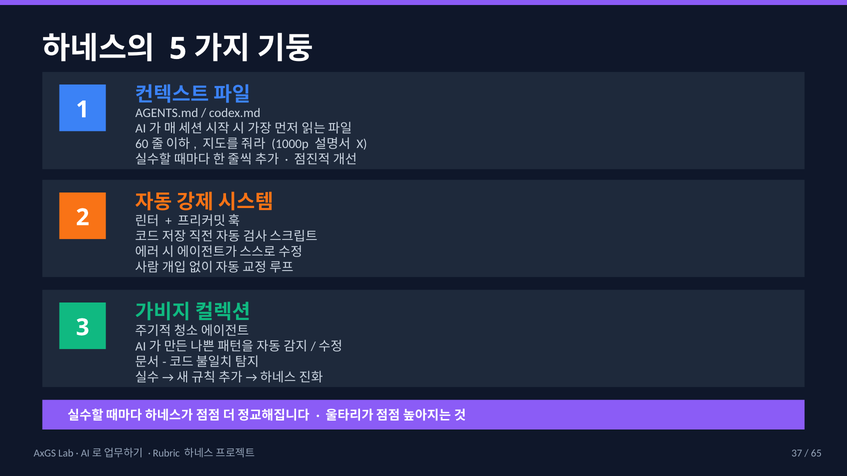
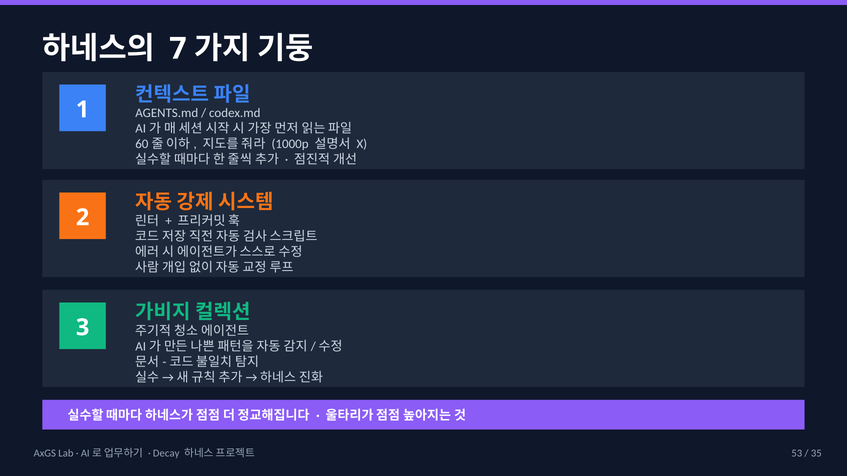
5: 5 -> 7 (178, 49)
Rubric: Rubric -> Decay (166, 454)
37: 37 -> 53 (797, 454)
65: 65 -> 35 (816, 454)
